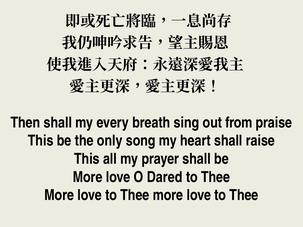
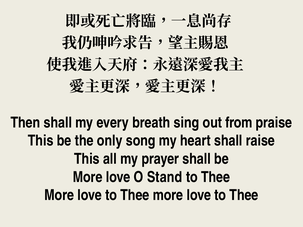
Dared: Dared -> Stand (165, 177)
